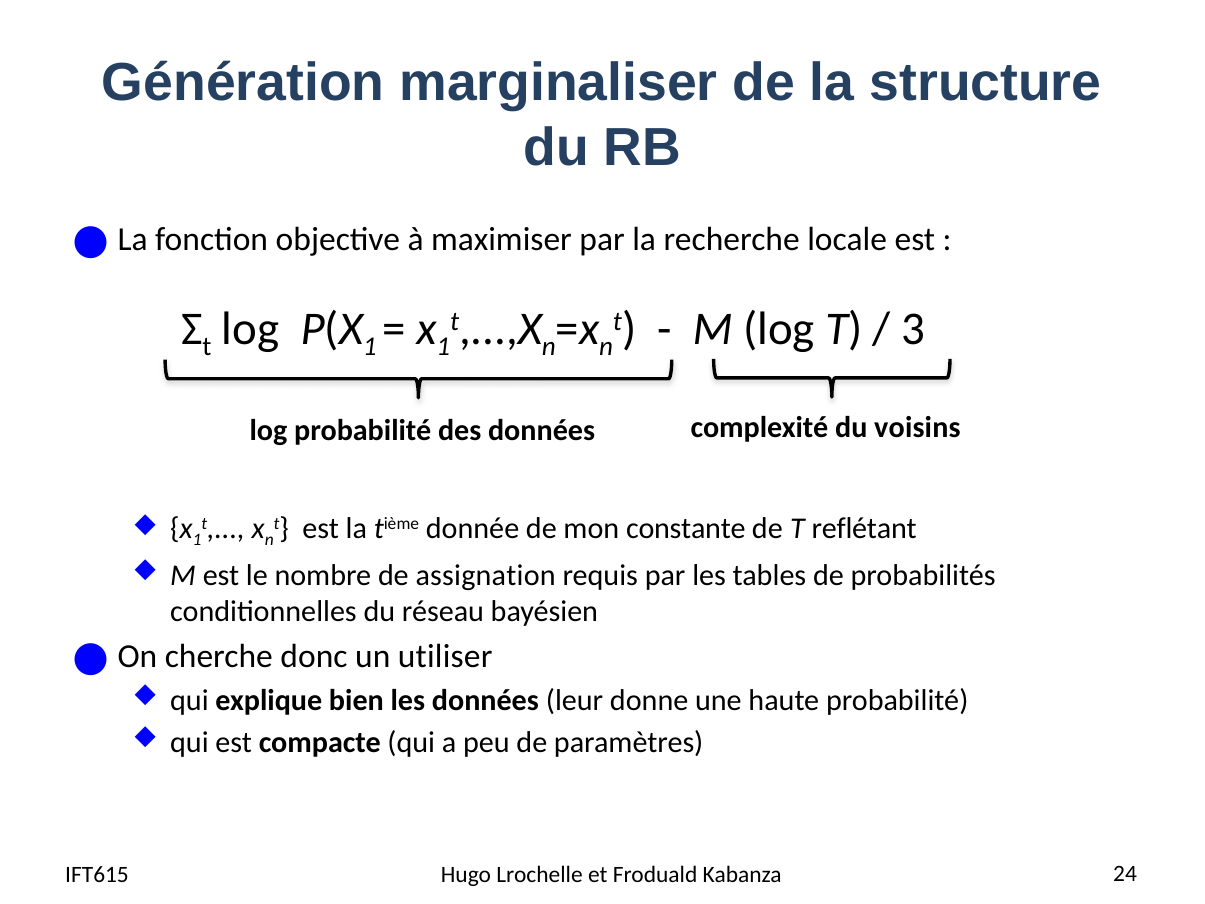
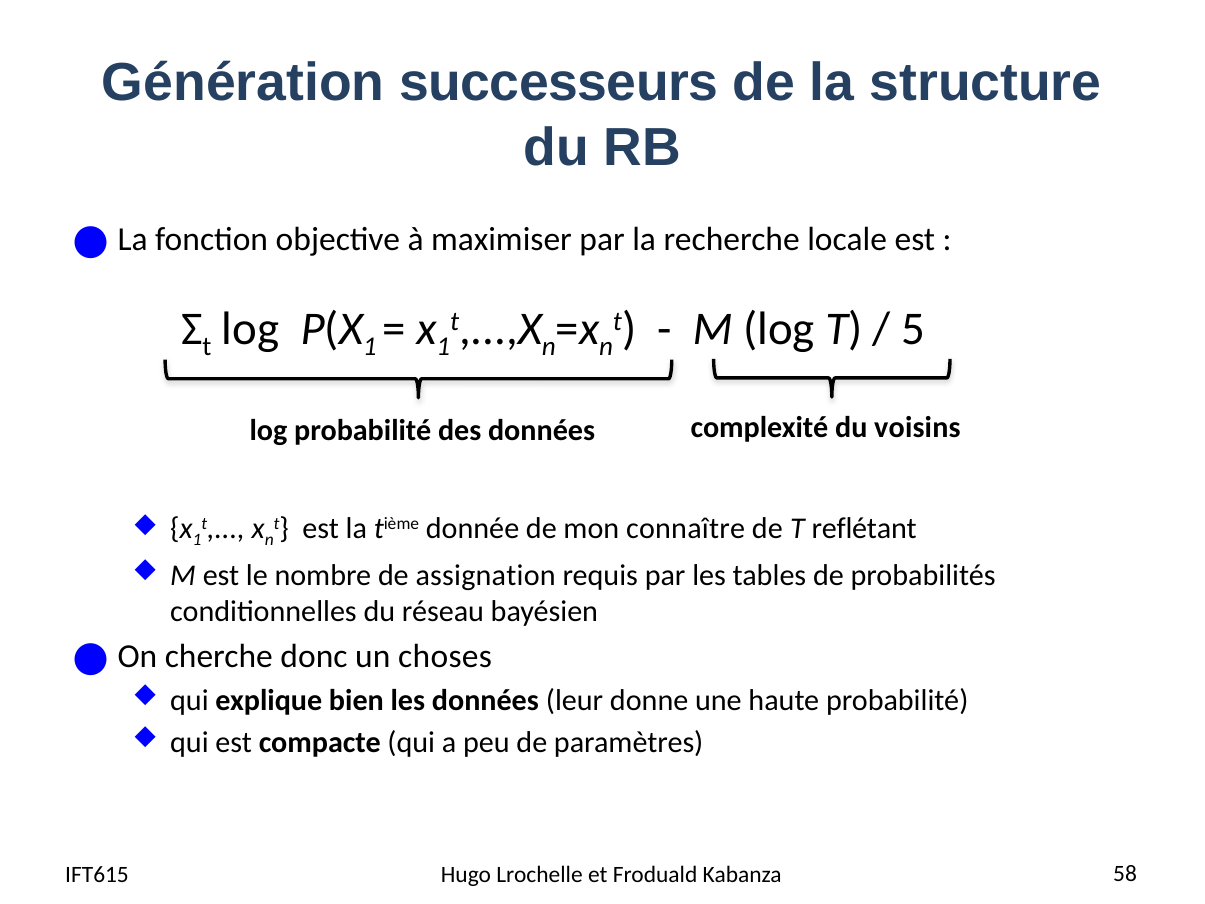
marginaliser: marginaliser -> successeurs (559, 83)
3: 3 -> 5 (913, 329)
constante: constante -> connaître (686, 528)
utiliser: utiliser -> choses (445, 656)
24: 24 -> 58 (1125, 874)
